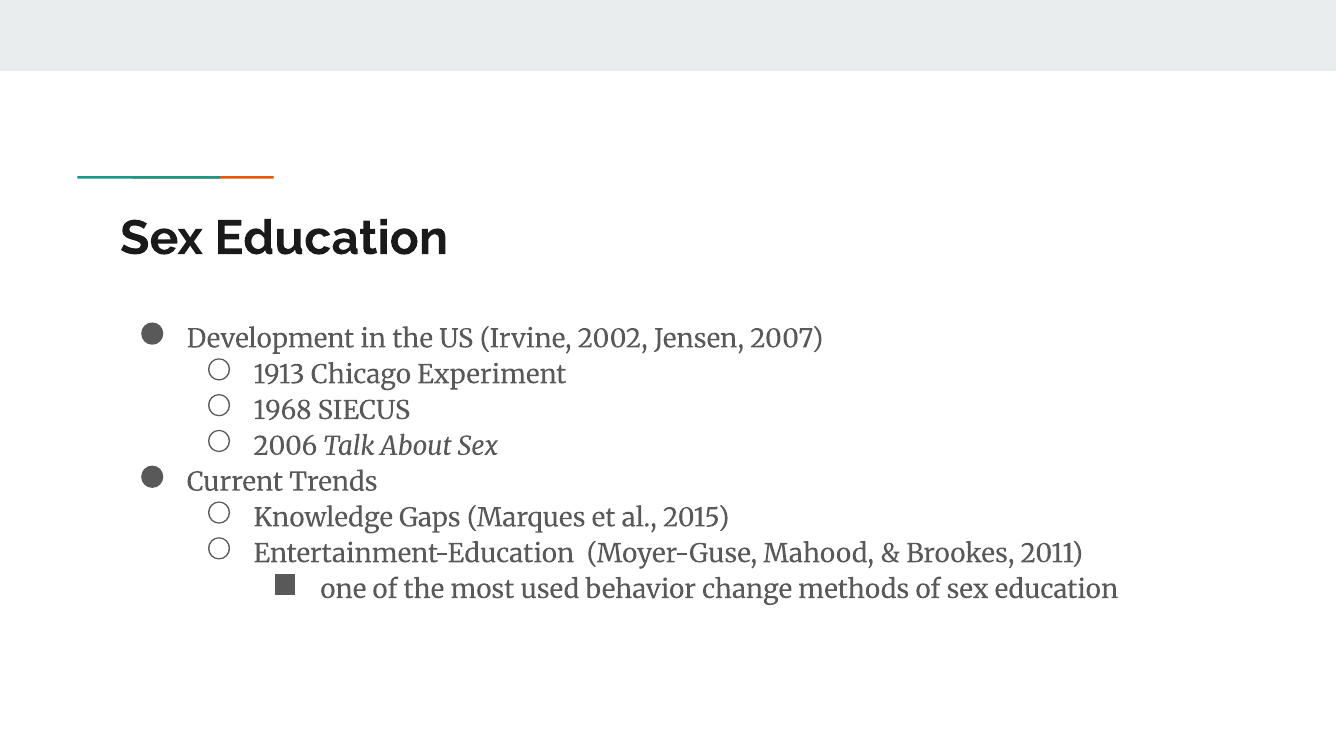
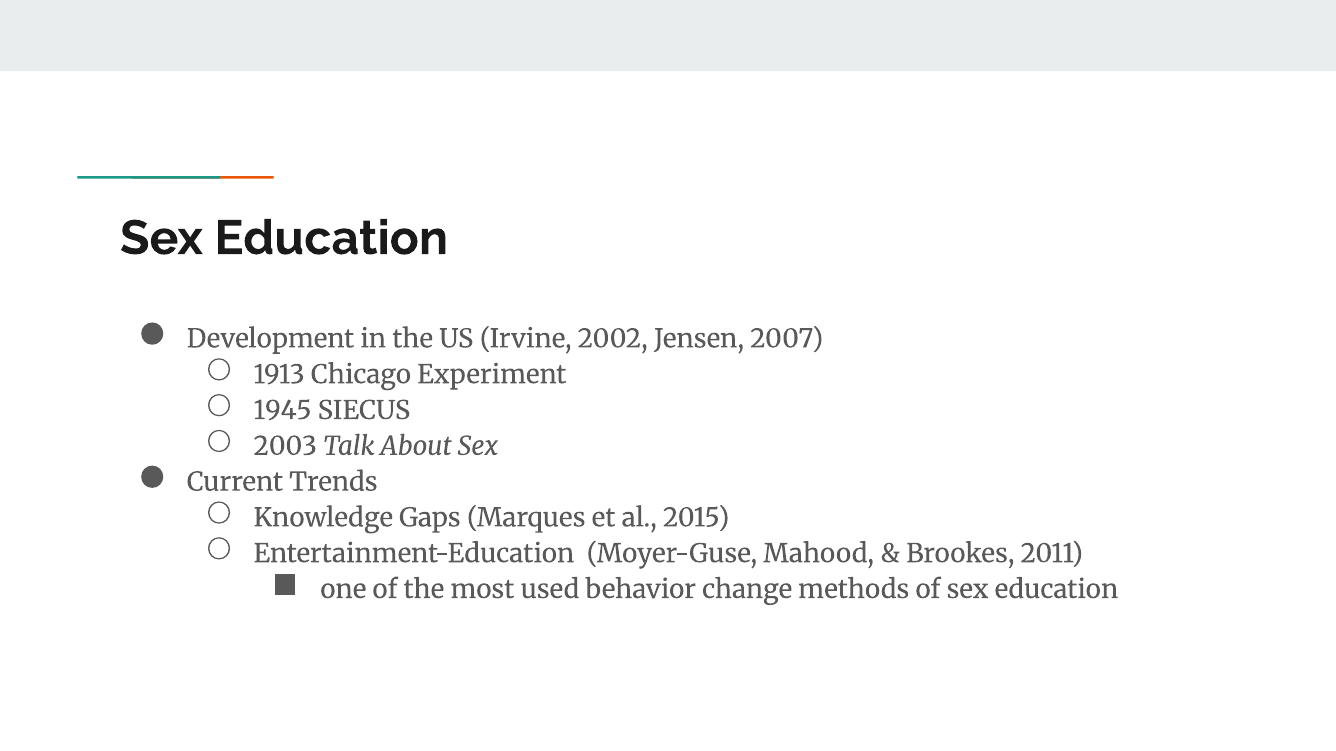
1968: 1968 -> 1945 (283, 411)
2006: 2006 -> 2003 (285, 447)
